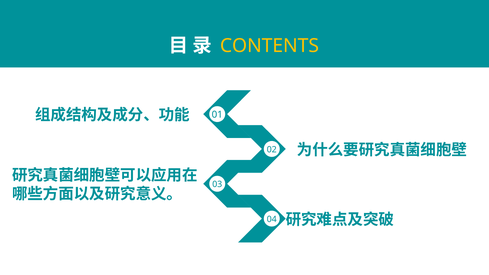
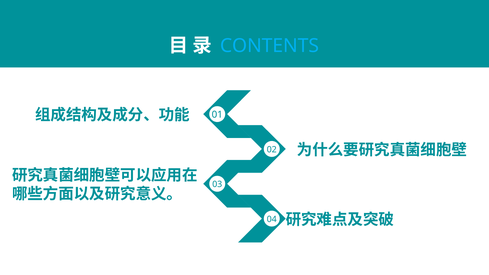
CONTENTS colour: yellow -> light blue (269, 46)
